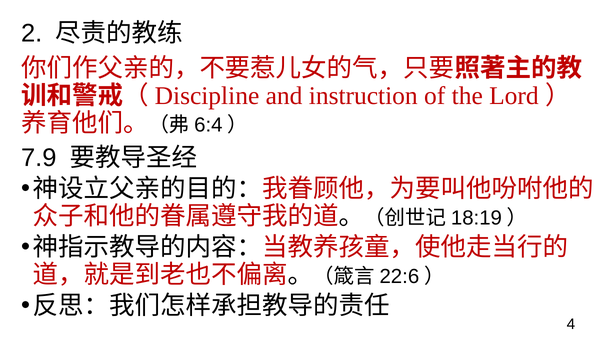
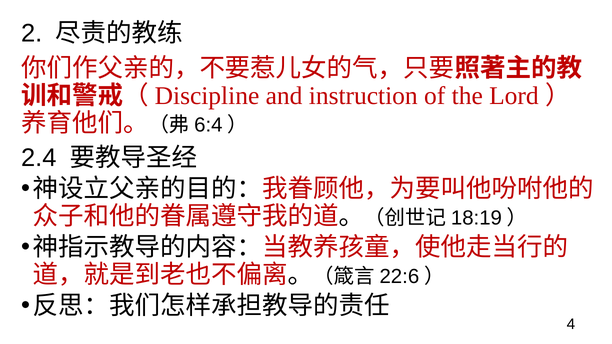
7.9: 7.9 -> 2.4 (39, 158)
